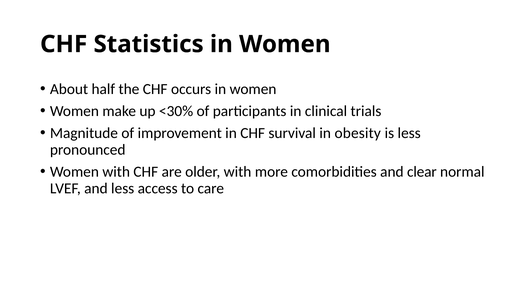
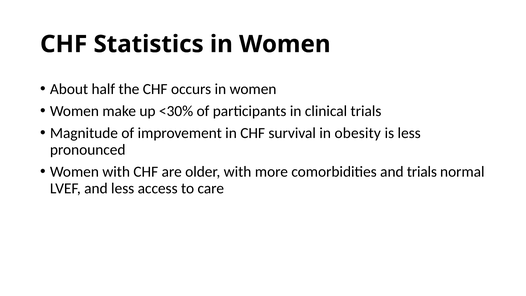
and clear: clear -> trials (422, 172)
